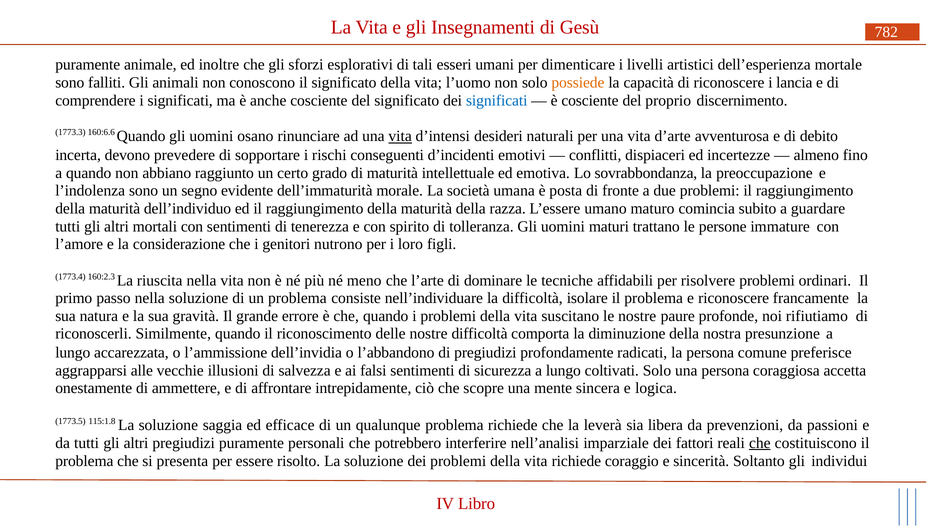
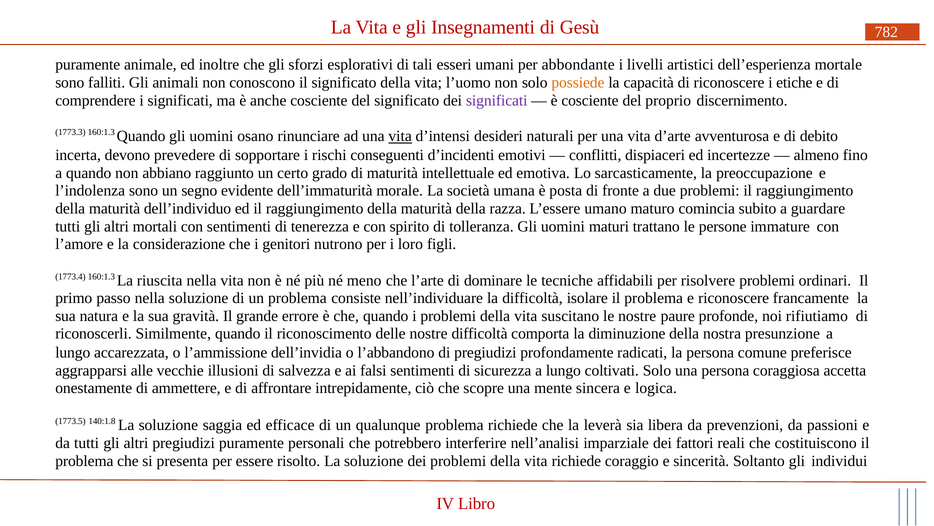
dimenticare: dimenticare -> abbondante (578, 65)
lancia: lancia -> etiche (794, 82)
significati colour: blue -> purple (497, 100)
1773.3 160:6.6: 160:6.6 -> 160:1.3 (101, 132)
sovrabbondanza: sovrabbondanza -> sarcasticamente (646, 173)
1773.4 160:2.3: 160:2.3 -> 160:1.3 (101, 277)
115:1.8: 115:1.8 -> 140:1.8 (102, 421)
che underline: present -> none (760, 443)
